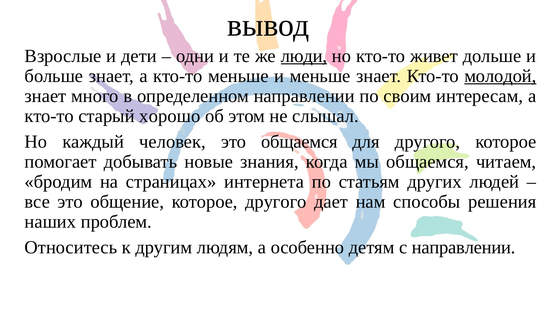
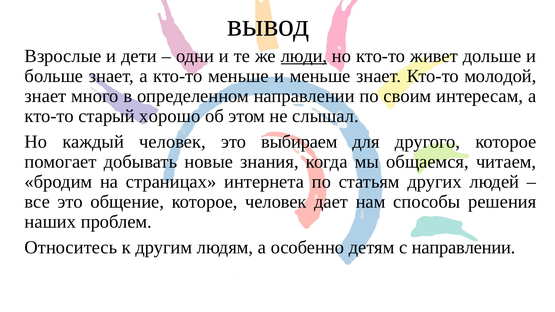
молодой underline: present -> none (500, 76)
это общаемся: общаемся -> выбираем (299, 142)
которое другого: другого -> человек (276, 202)
